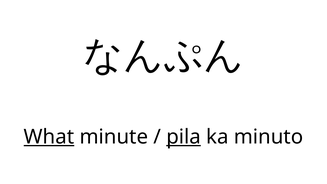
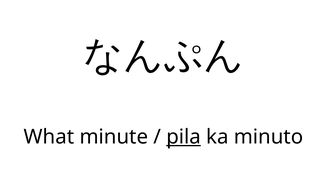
What underline: present -> none (49, 137)
